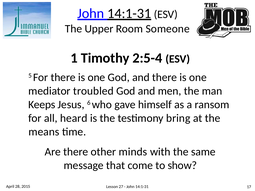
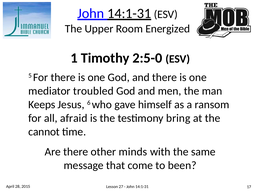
Someone: Someone -> Energized (168, 29)
2:5-4: 2:5-4 -> 2:5-0 (147, 58)
heard: heard -> afraid (74, 118)
means: means -> cannot (44, 132)
show: show -> been (182, 166)
